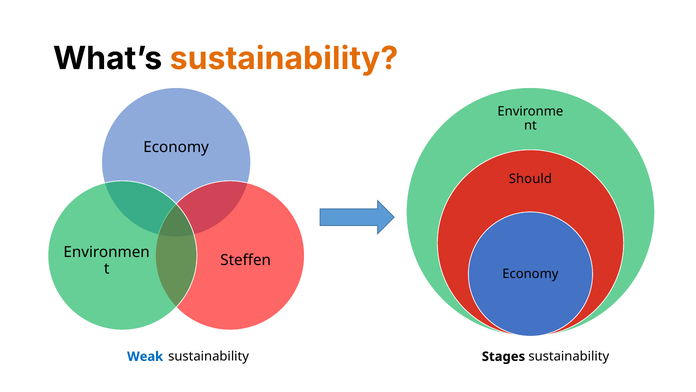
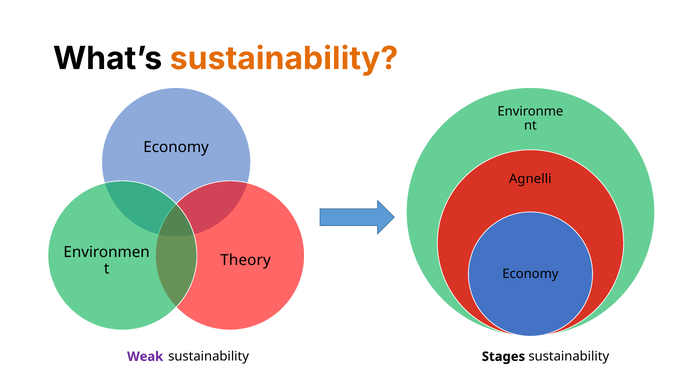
Should: Should -> Agnelli (530, 179)
Steffen: Steffen -> Theory (246, 260)
Weak colour: blue -> purple (145, 356)
